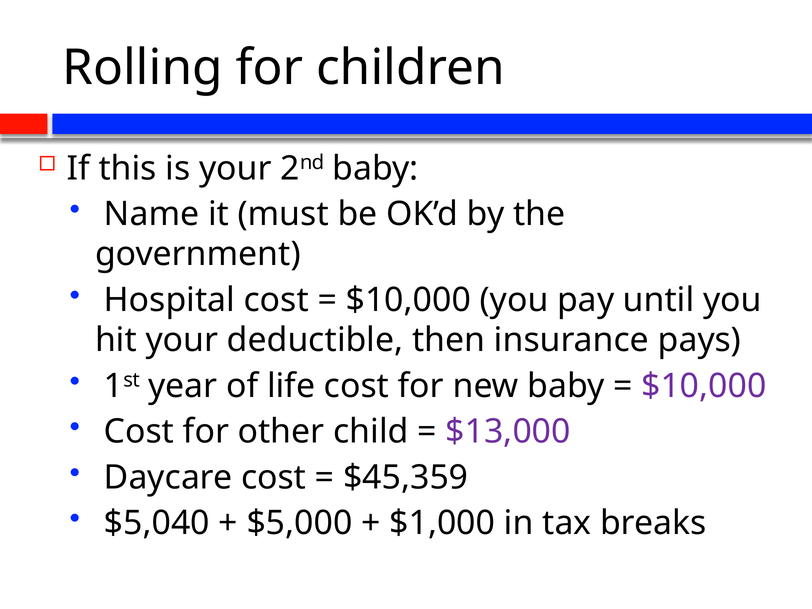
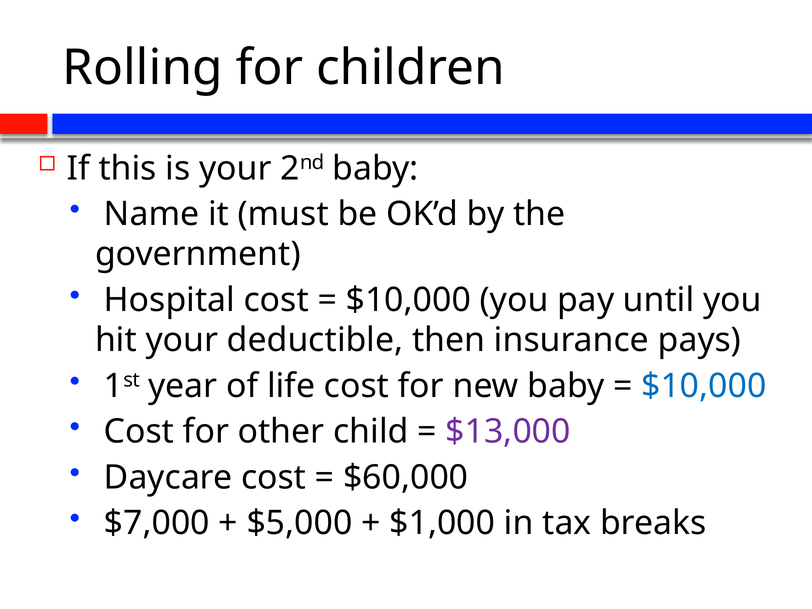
$10,000 colour: purple -> blue (704, 386)
$45,359: $45,359 -> $60,000 (406, 477)
$5,040: $5,040 -> $7,000 (157, 523)
